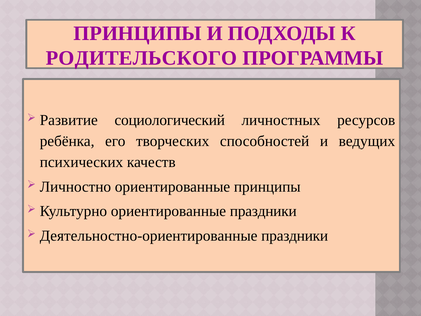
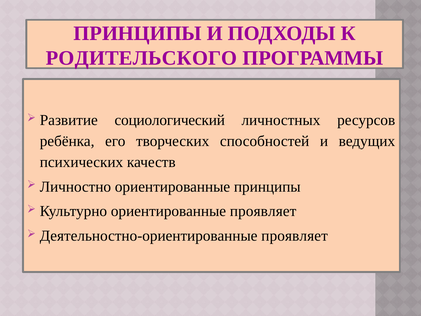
ориентированные праздники: праздники -> проявляет (263, 211)
Деятельностно-ориентированные праздники: праздники -> проявляет (295, 236)
